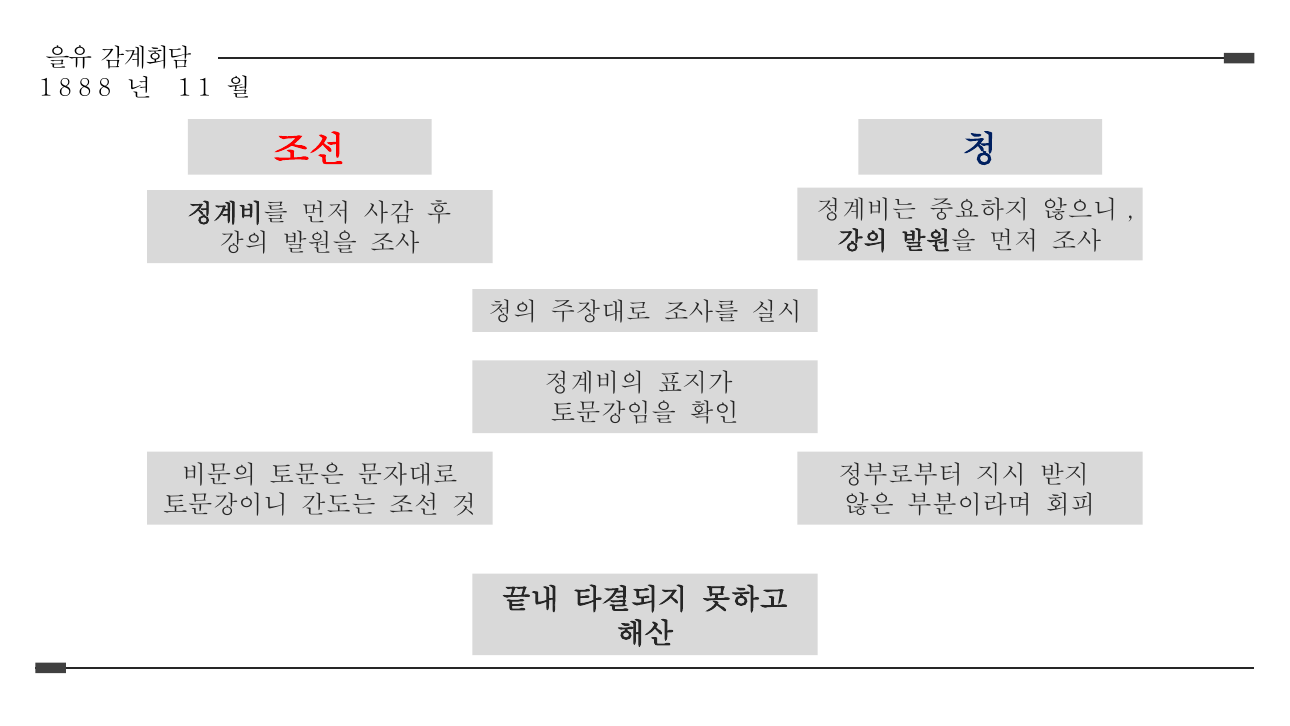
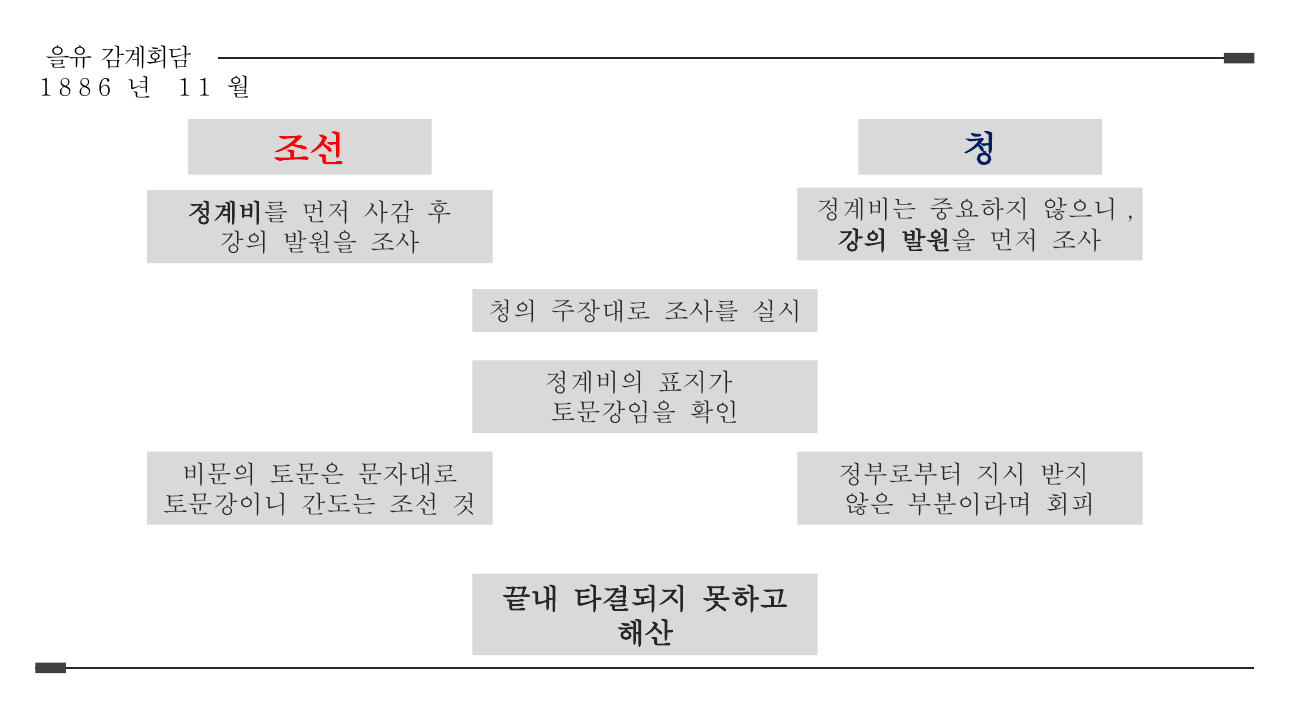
8 8 8: 8 -> 6 (105, 88)
